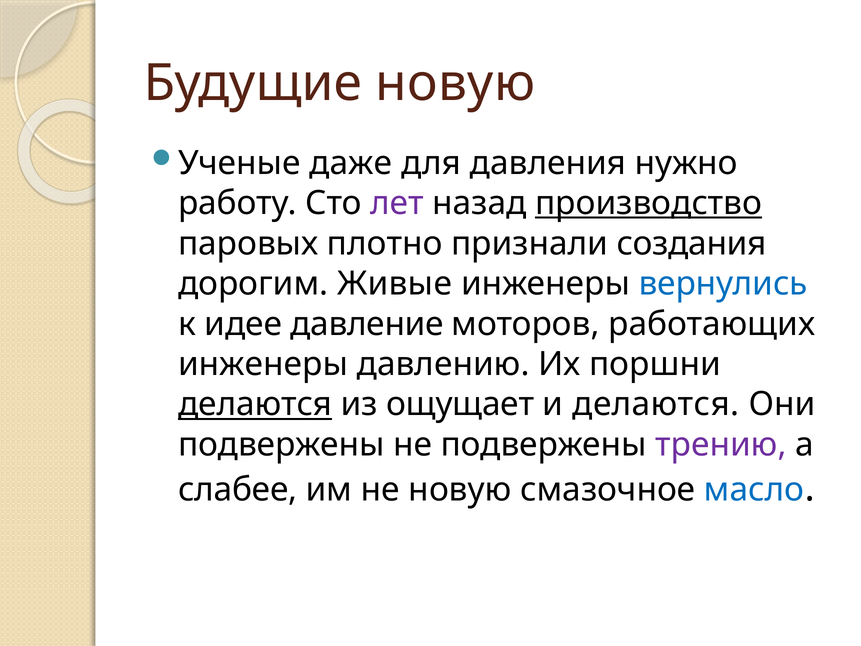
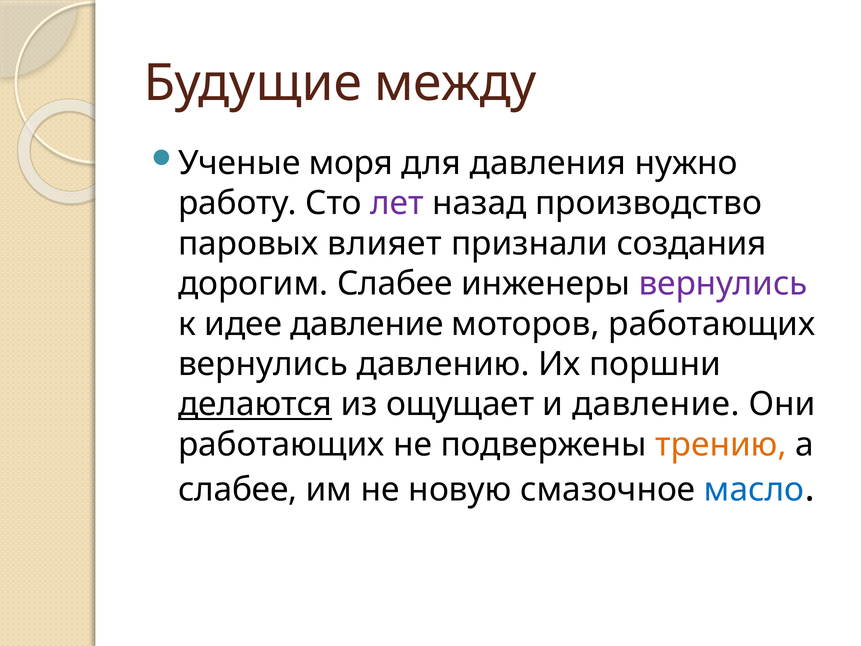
Будущие новую: новую -> между (456, 83)
даже: даже -> моря (351, 163)
производство underline: present -> none (649, 203)
плотно: плотно -> влияет (385, 243)
дорогим Живые: Живые -> Слабее (395, 284)
вернулись colour: blue -> purple (723, 284)
инженеры: инженеры -> вернулись (263, 364)
и делаются: делаются -> давление (656, 404)
подвержены: подвержены -> работающих (281, 444)
трению colour: purple -> orange (721, 444)
